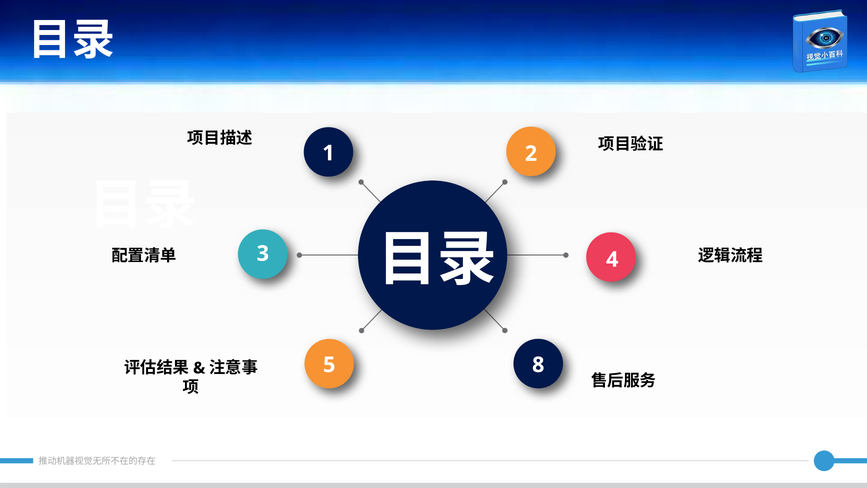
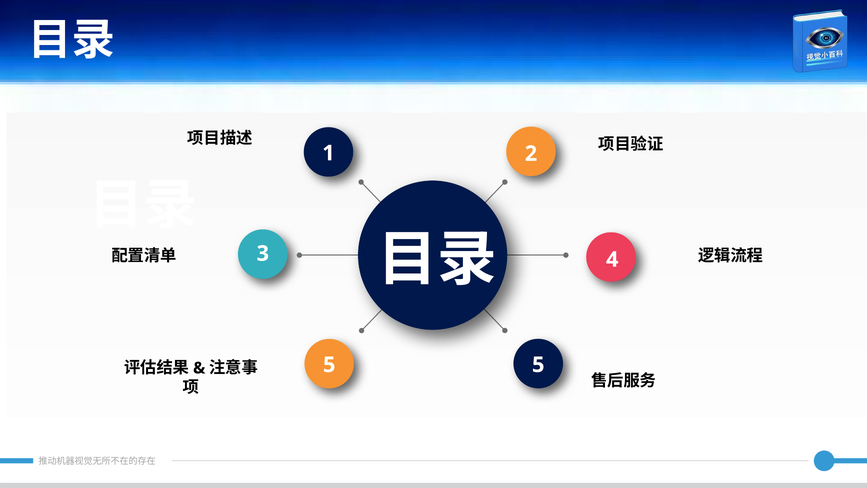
5 8: 8 -> 5 (538, 365)
